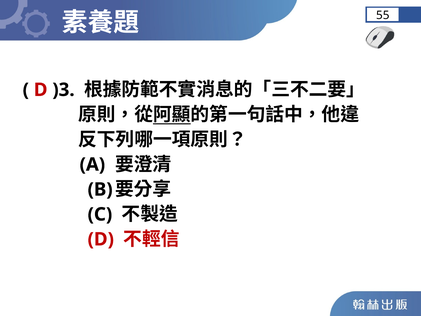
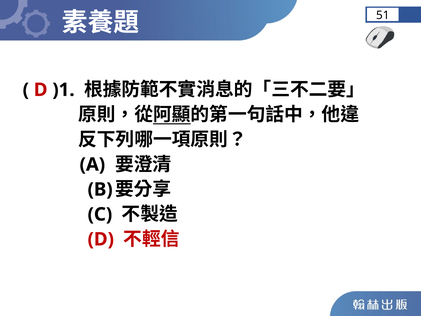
55: 55 -> 51 (383, 15)
)3: )3 -> )1 (63, 90)
